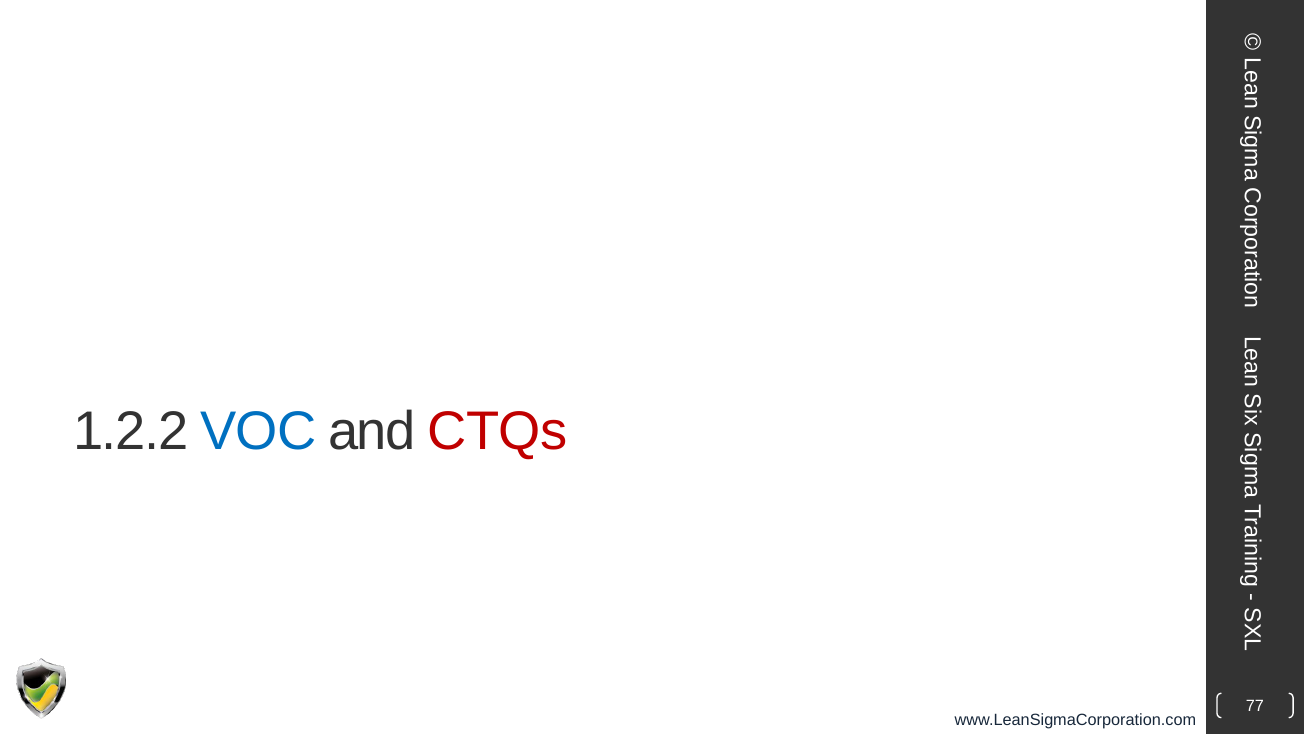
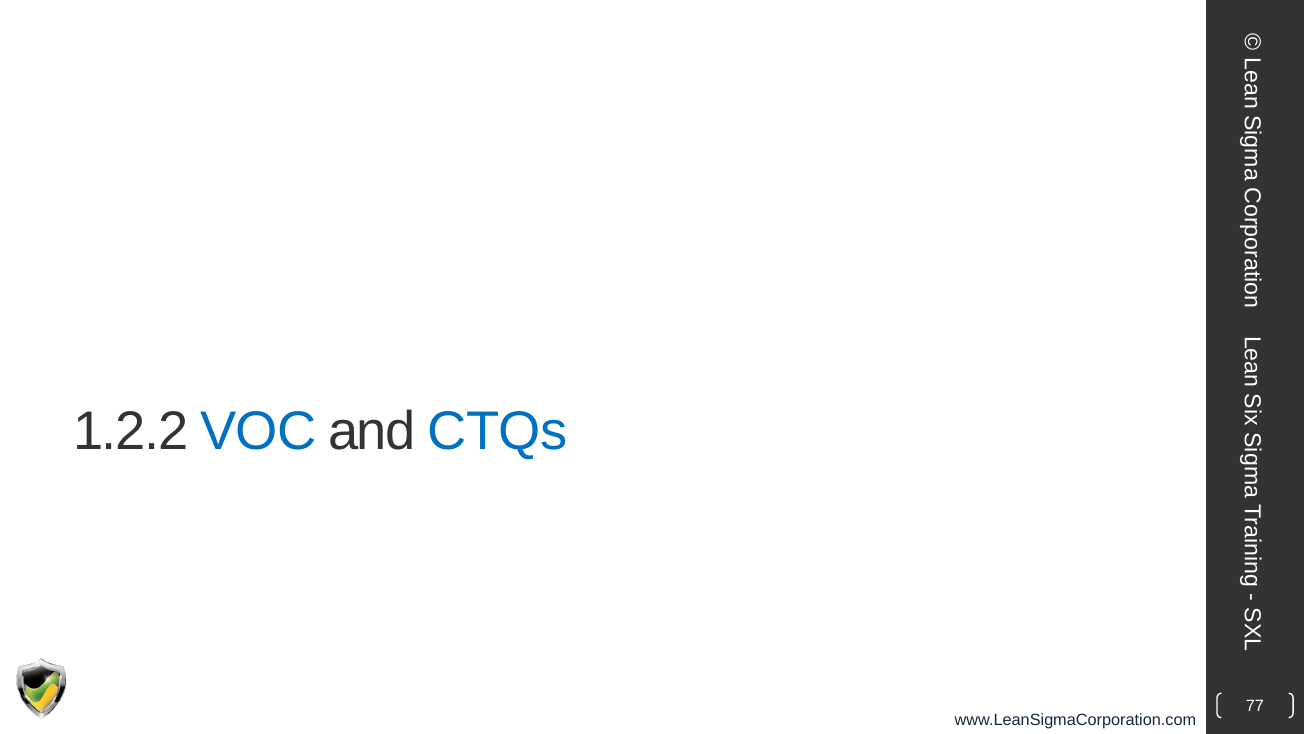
CTQs colour: red -> blue (497, 431)
